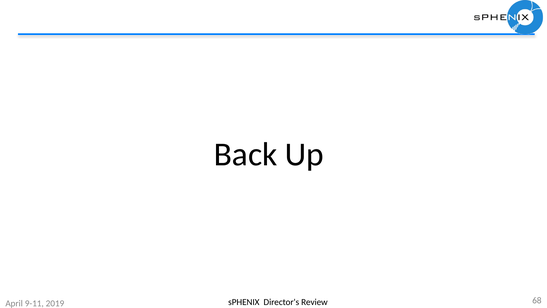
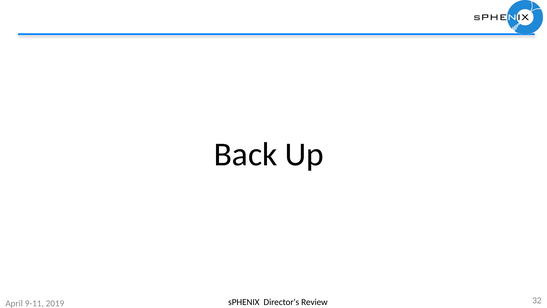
68: 68 -> 32 (537, 300)
